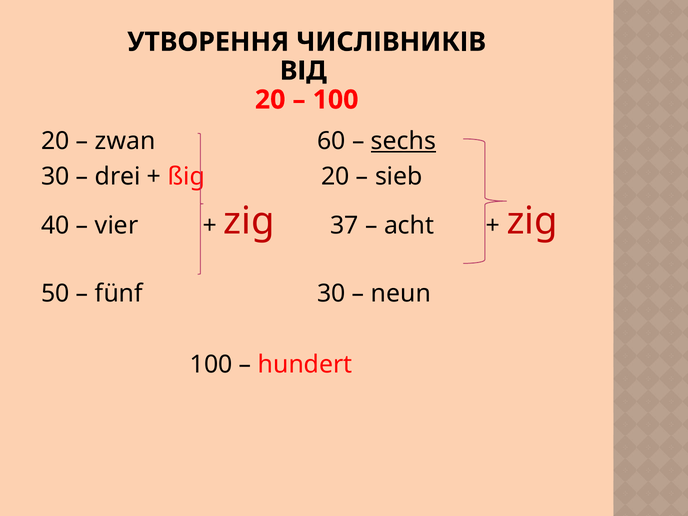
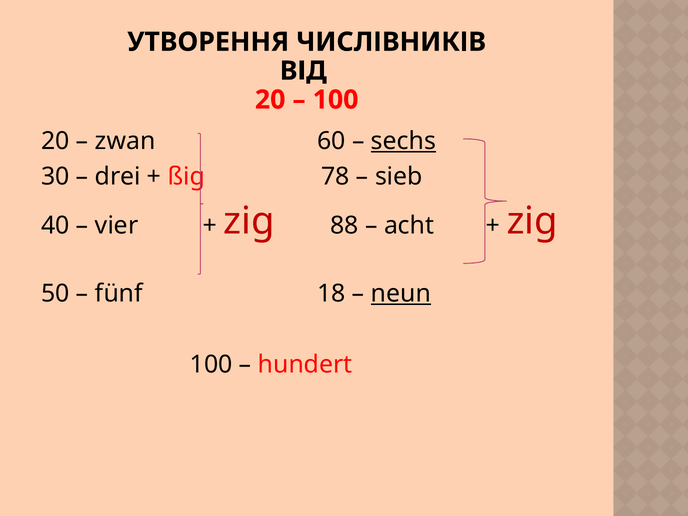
ßig 20: 20 -> 78 (335, 177)
37: 37 -> 88 (344, 226)
fünf 30: 30 -> 18 (331, 294)
neun underline: none -> present (401, 294)
